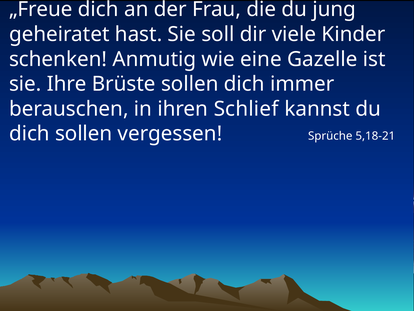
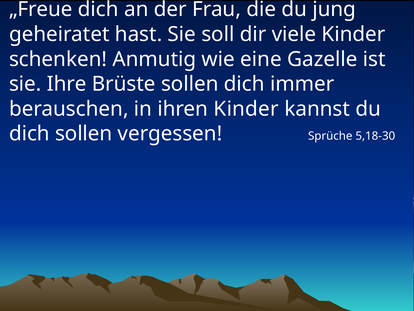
ihren Schlief: Schlief -> Kinder (246, 109)
5,18-21: 5,18-21 -> 5,18-30 (375, 136)
